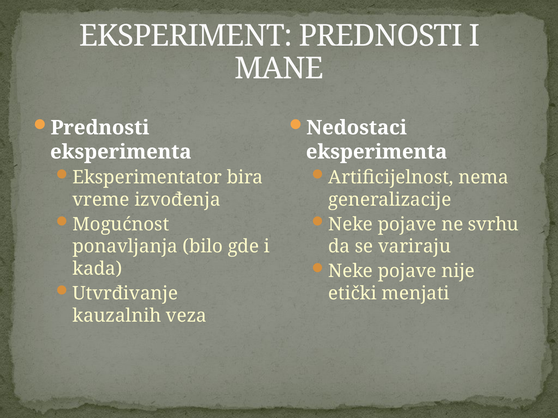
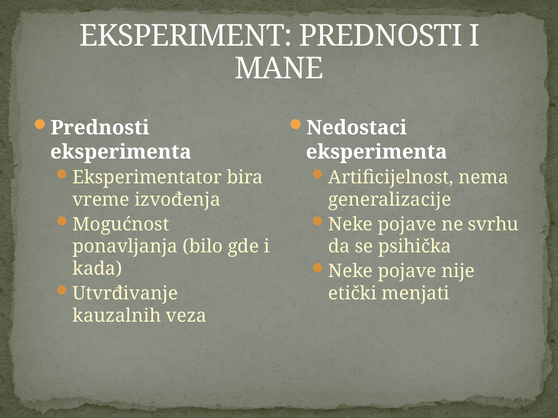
variraju: variraju -> psihička (415, 247)
